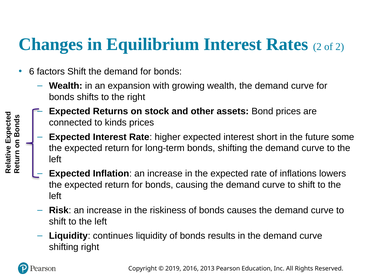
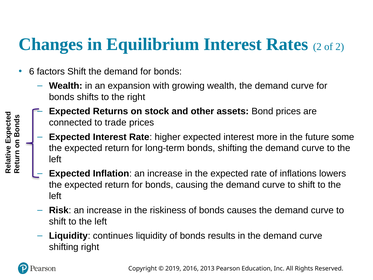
kinds: kinds -> trade (116, 123)
short: short -> more (267, 137)
